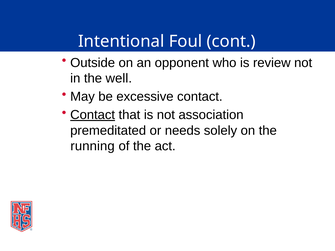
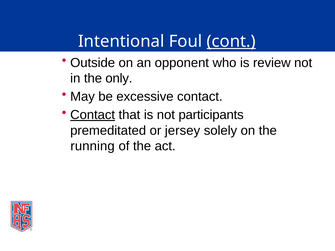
cont underline: none -> present (231, 41)
well: well -> only (119, 79)
association: association -> participants (211, 115)
needs: needs -> jersey (182, 131)
